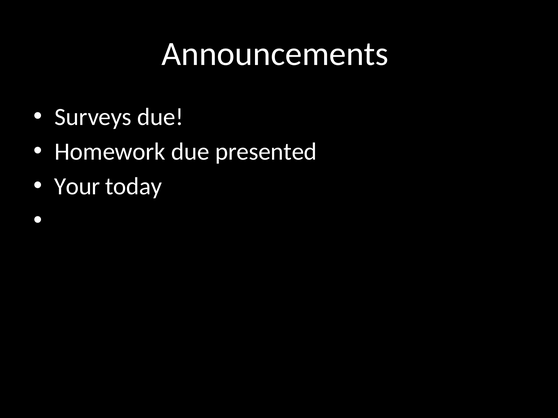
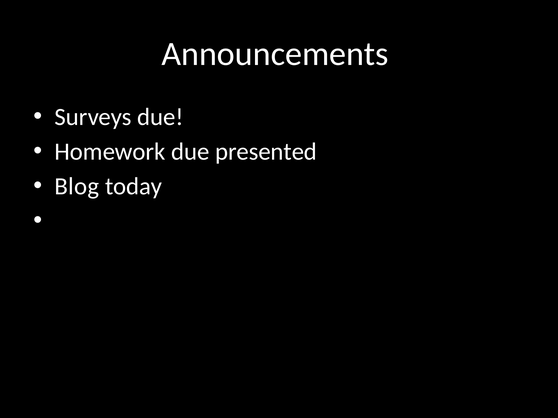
Your: Your -> Blog (77, 187)
